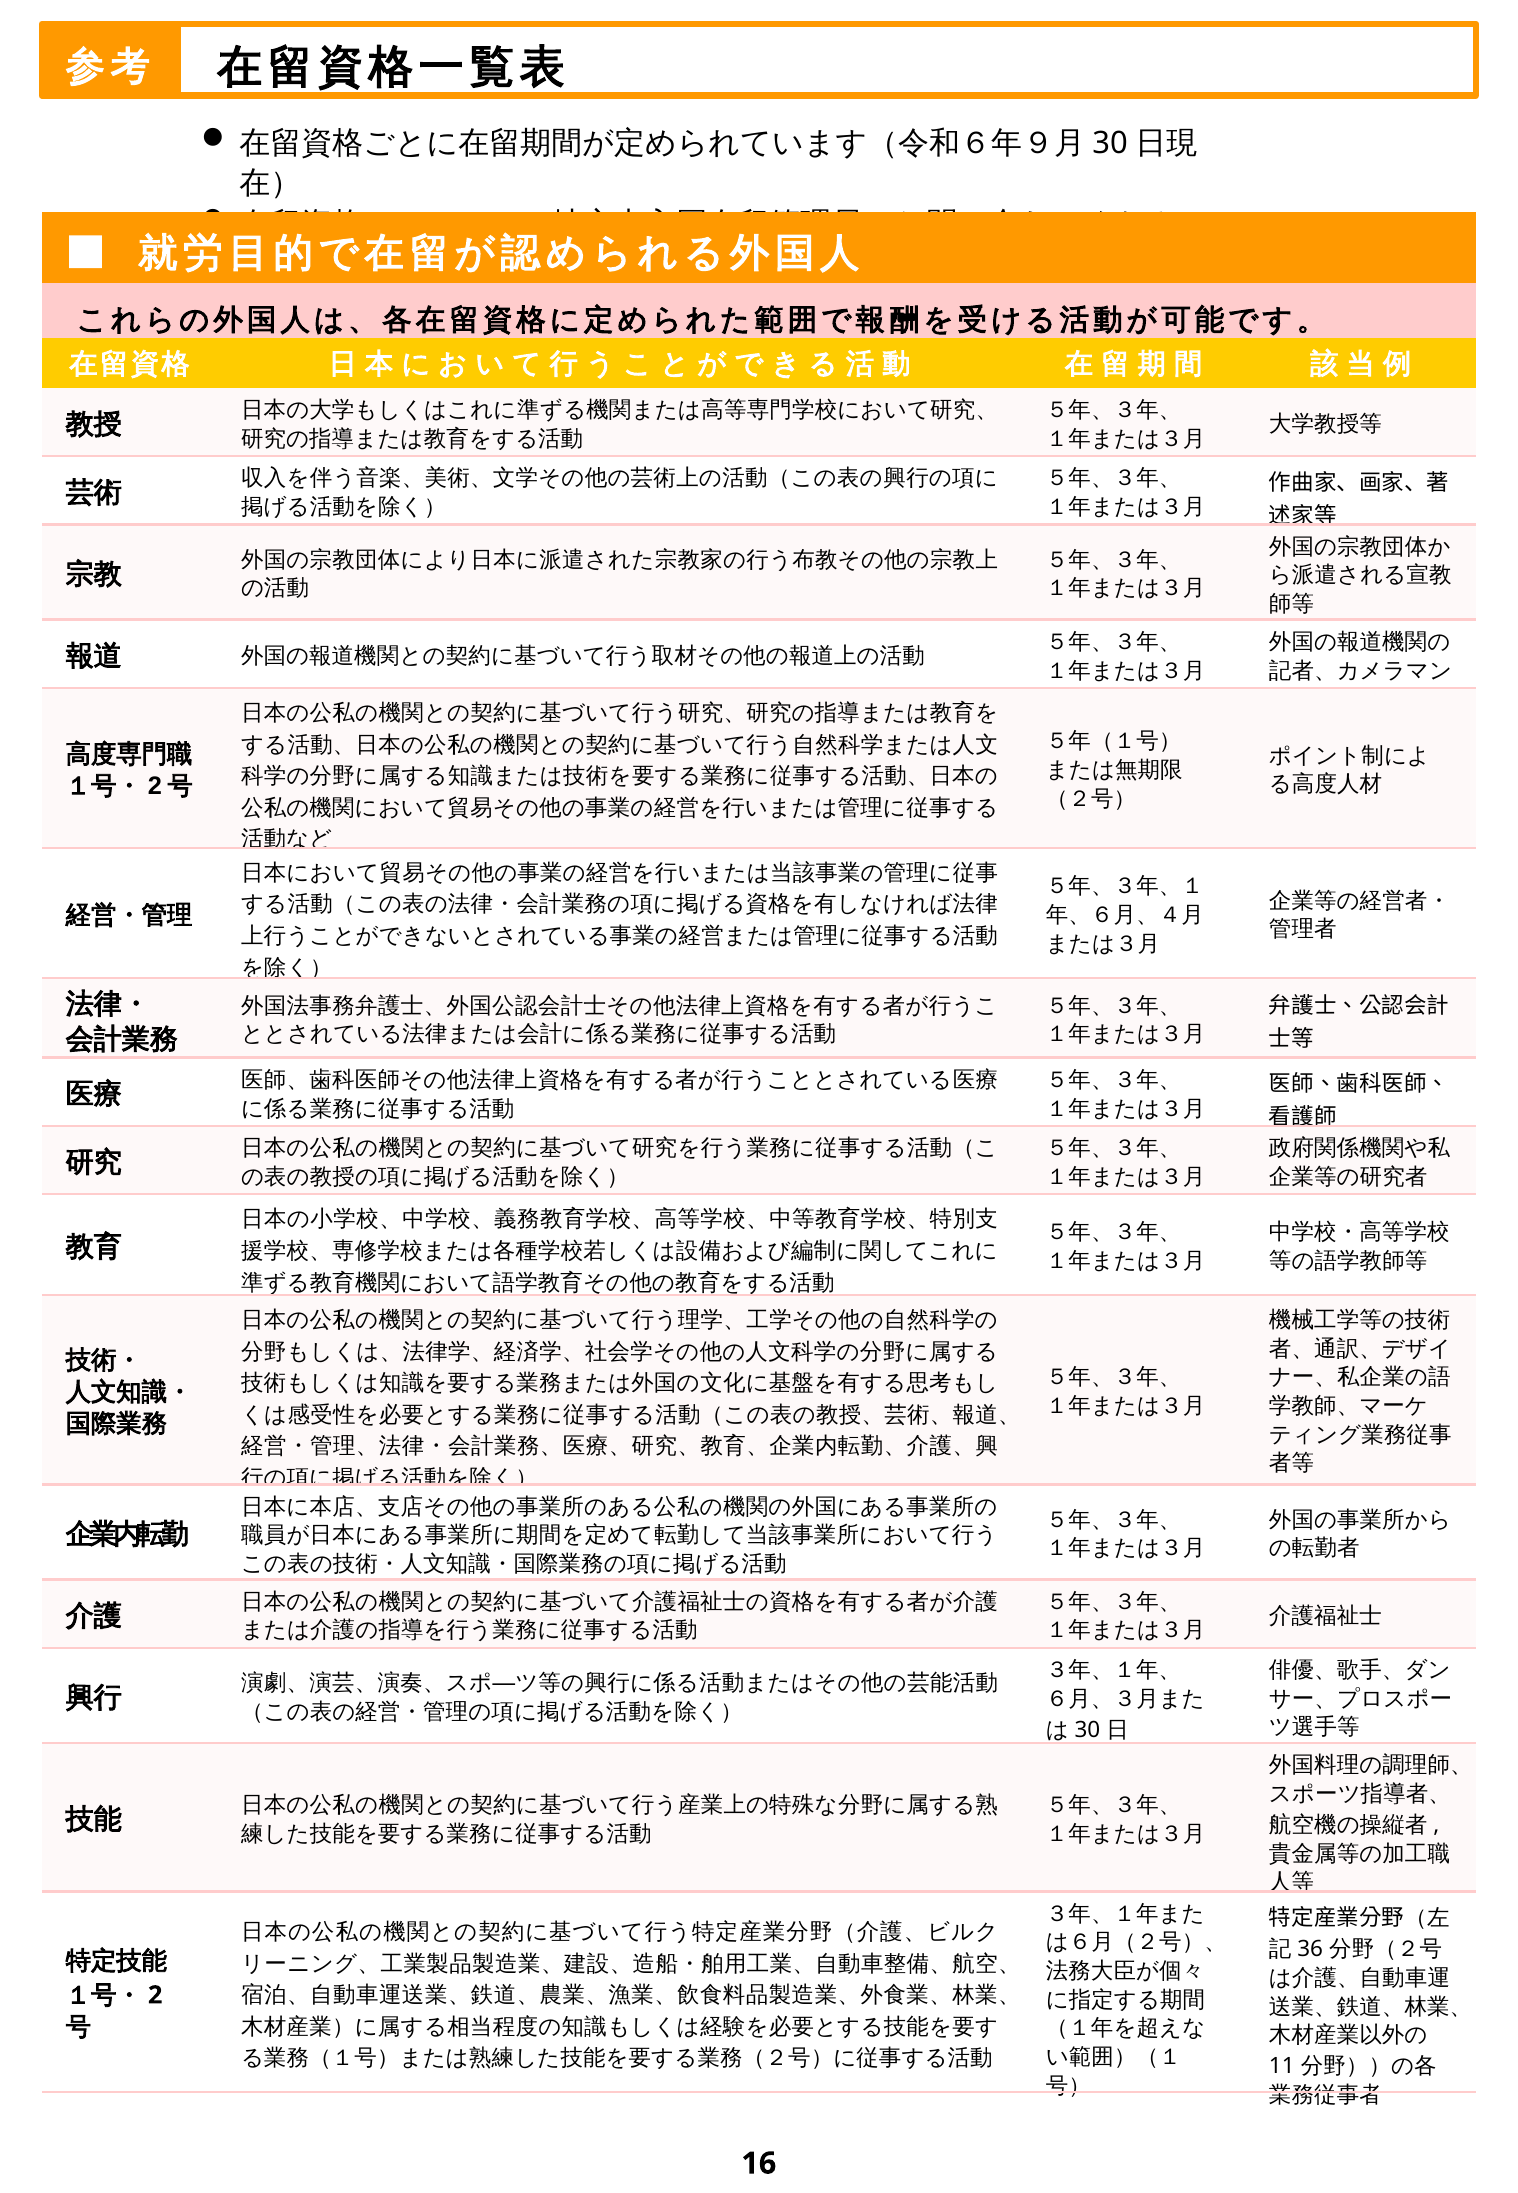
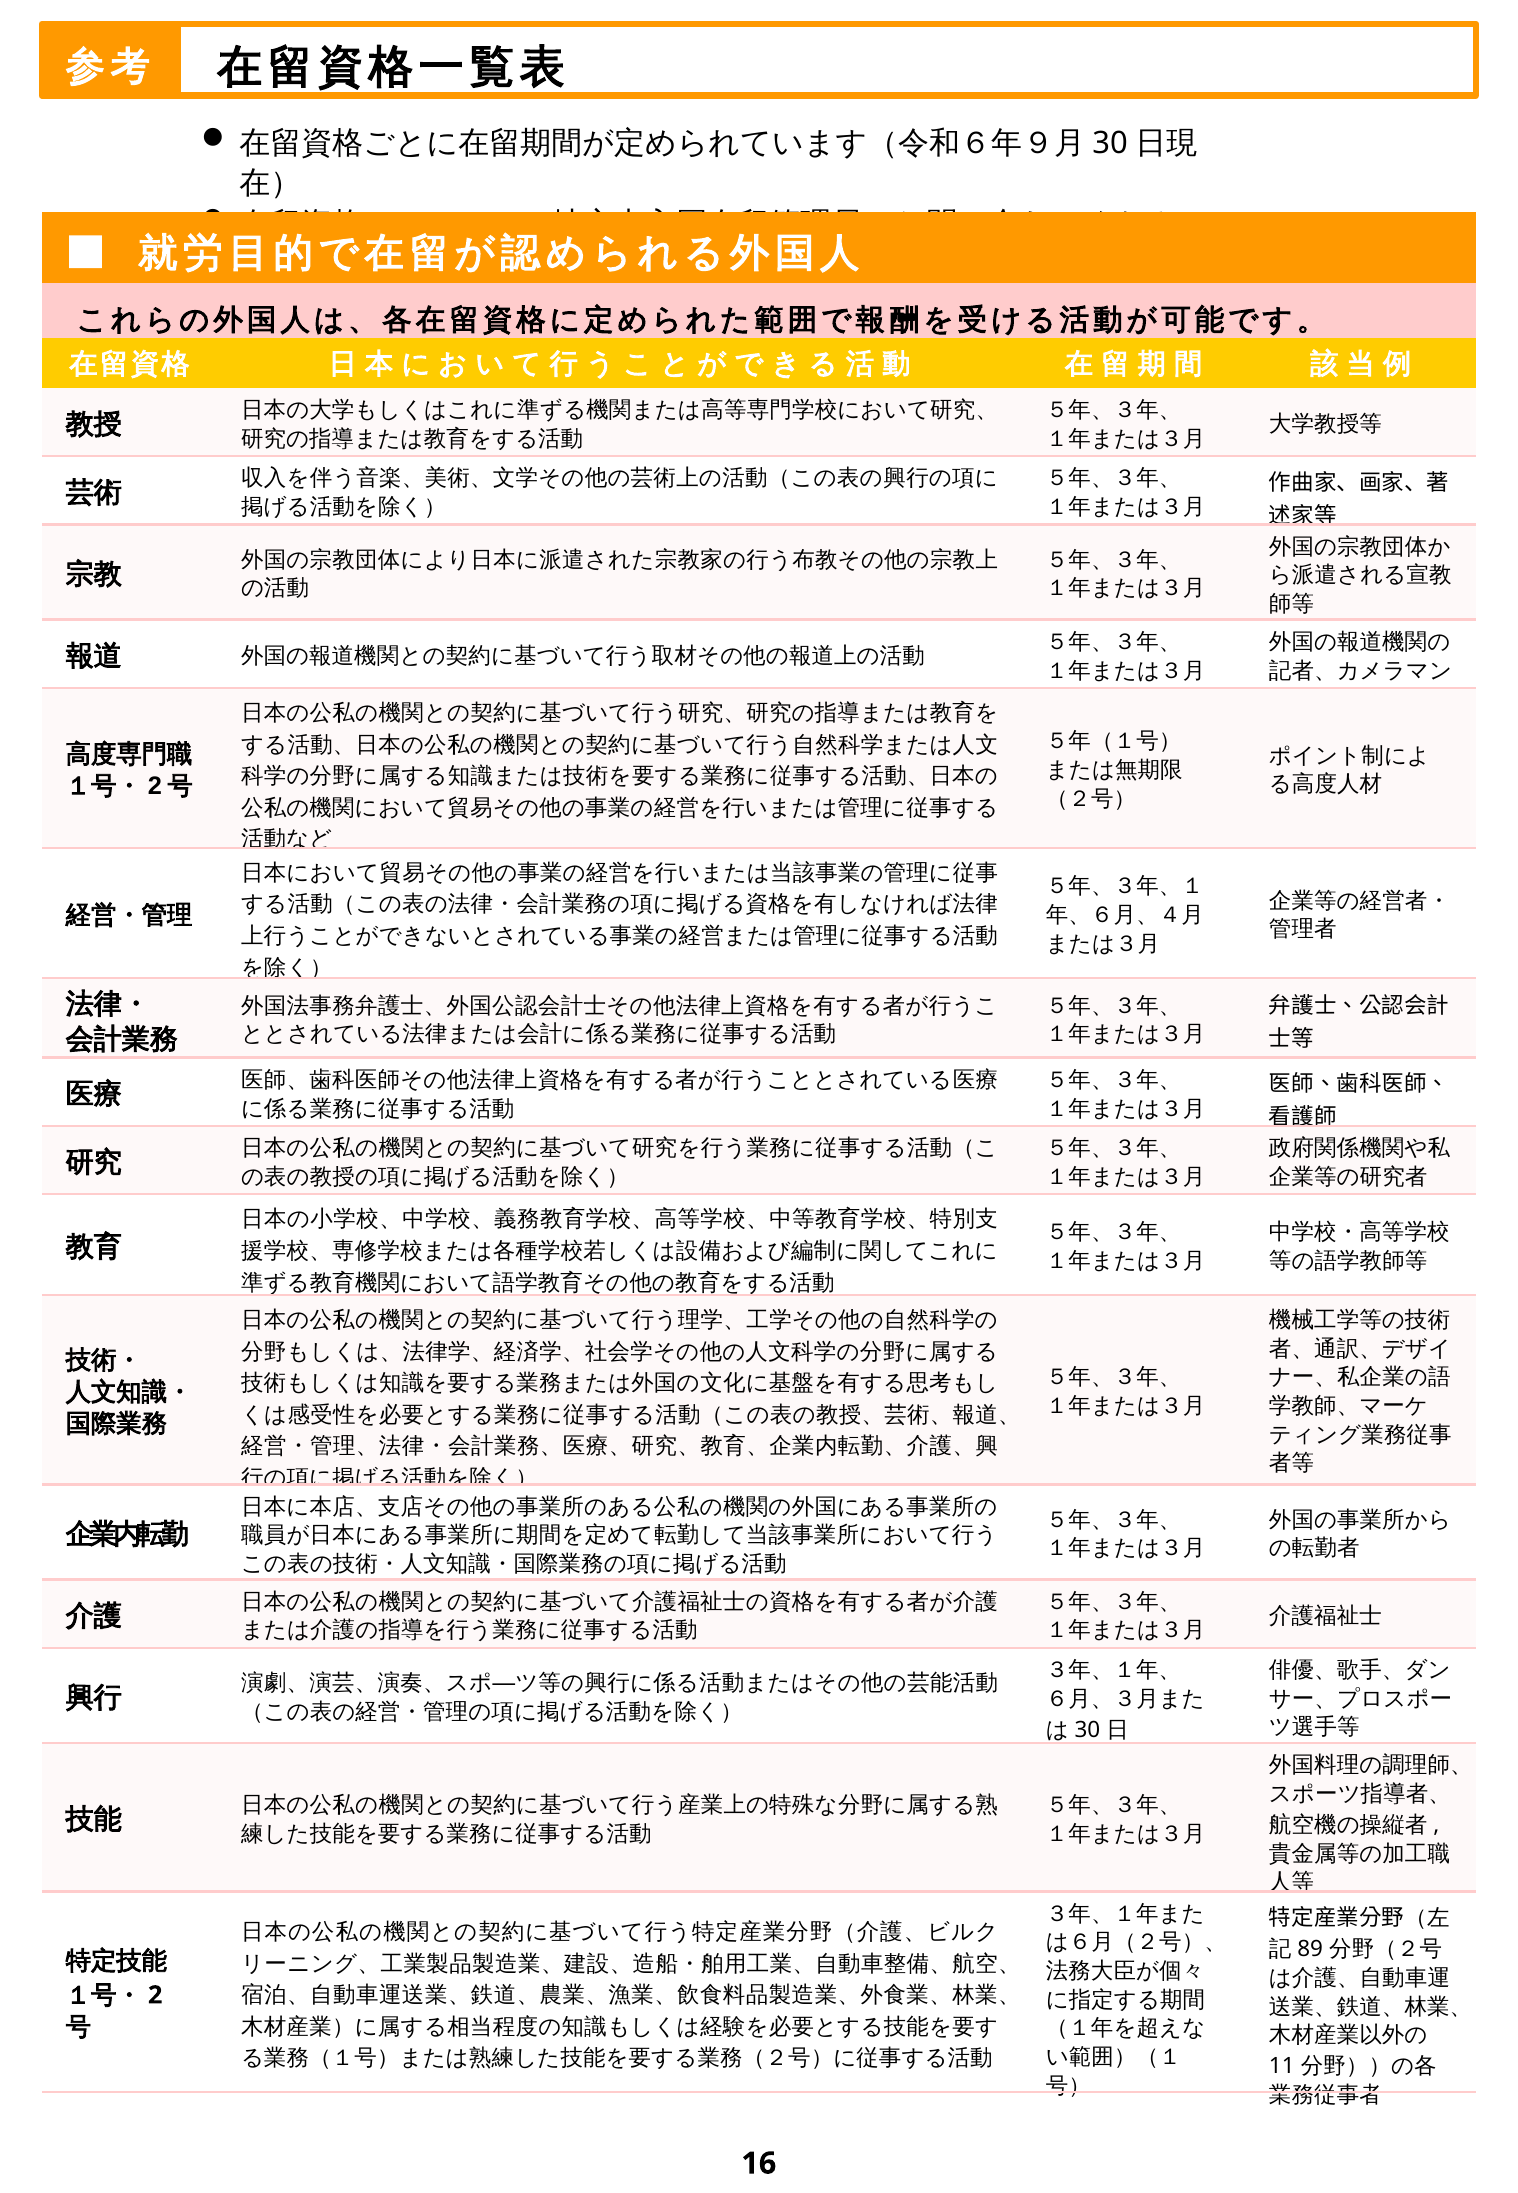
36: 36 -> 89 (1310, 1949)
